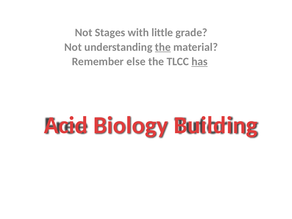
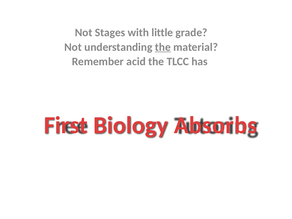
else: else -> acid (136, 62)
has underline: present -> none (200, 62)
Acid: Acid -> First (66, 125)
Building: Building -> Absorbs (216, 125)
